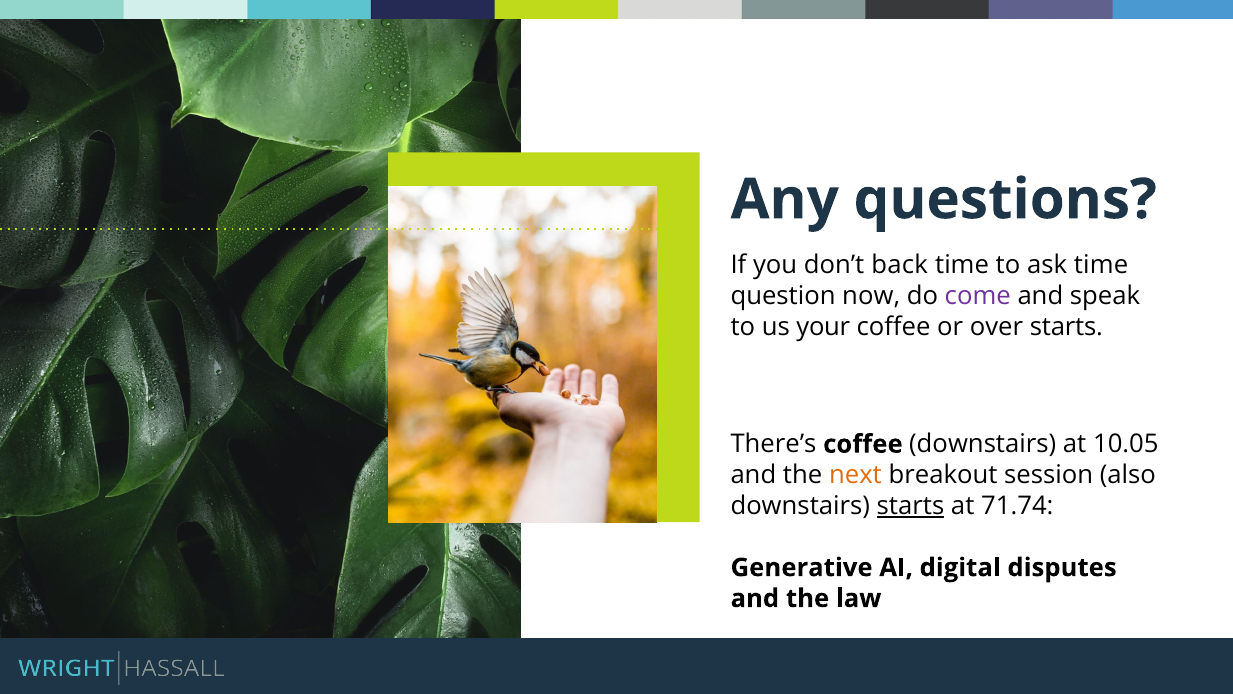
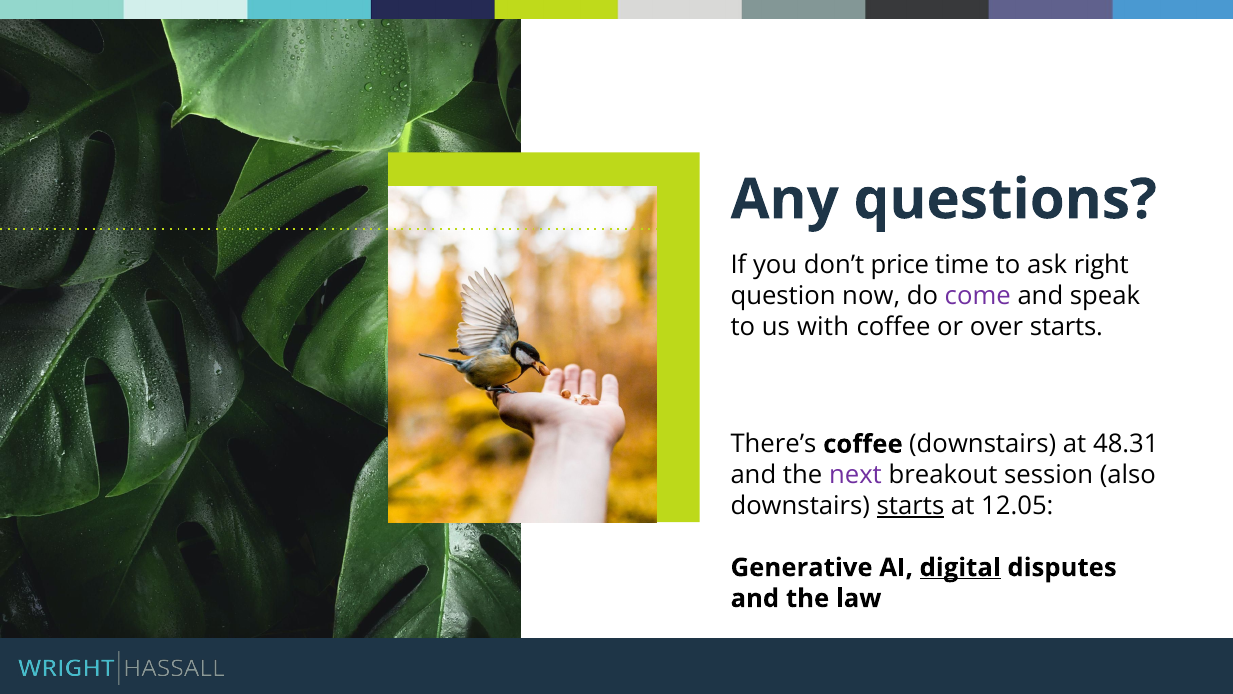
back: back -> price (900, 265)
ask time: time -> right (1101, 265)
your: your -> with (823, 327)
10.05: 10.05 -> 48.31 (1126, 444)
next colour: orange -> purple (855, 475)
71.74: 71.74 -> 12.05 (1017, 506)
digital underline: none -> present (960, 567)
